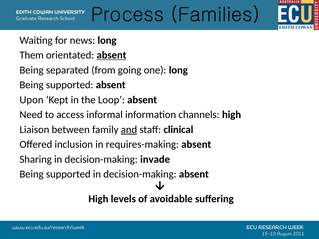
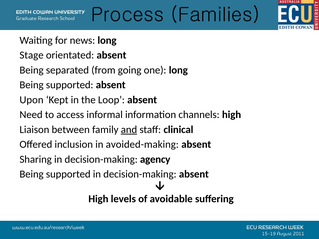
Them: Them -> Stage (32, 55)
absent underline: present -> none (111, 55)
requires-making: requires-making -> avoided-making (142, 145)
invade: invade -> agency (155, 159)
